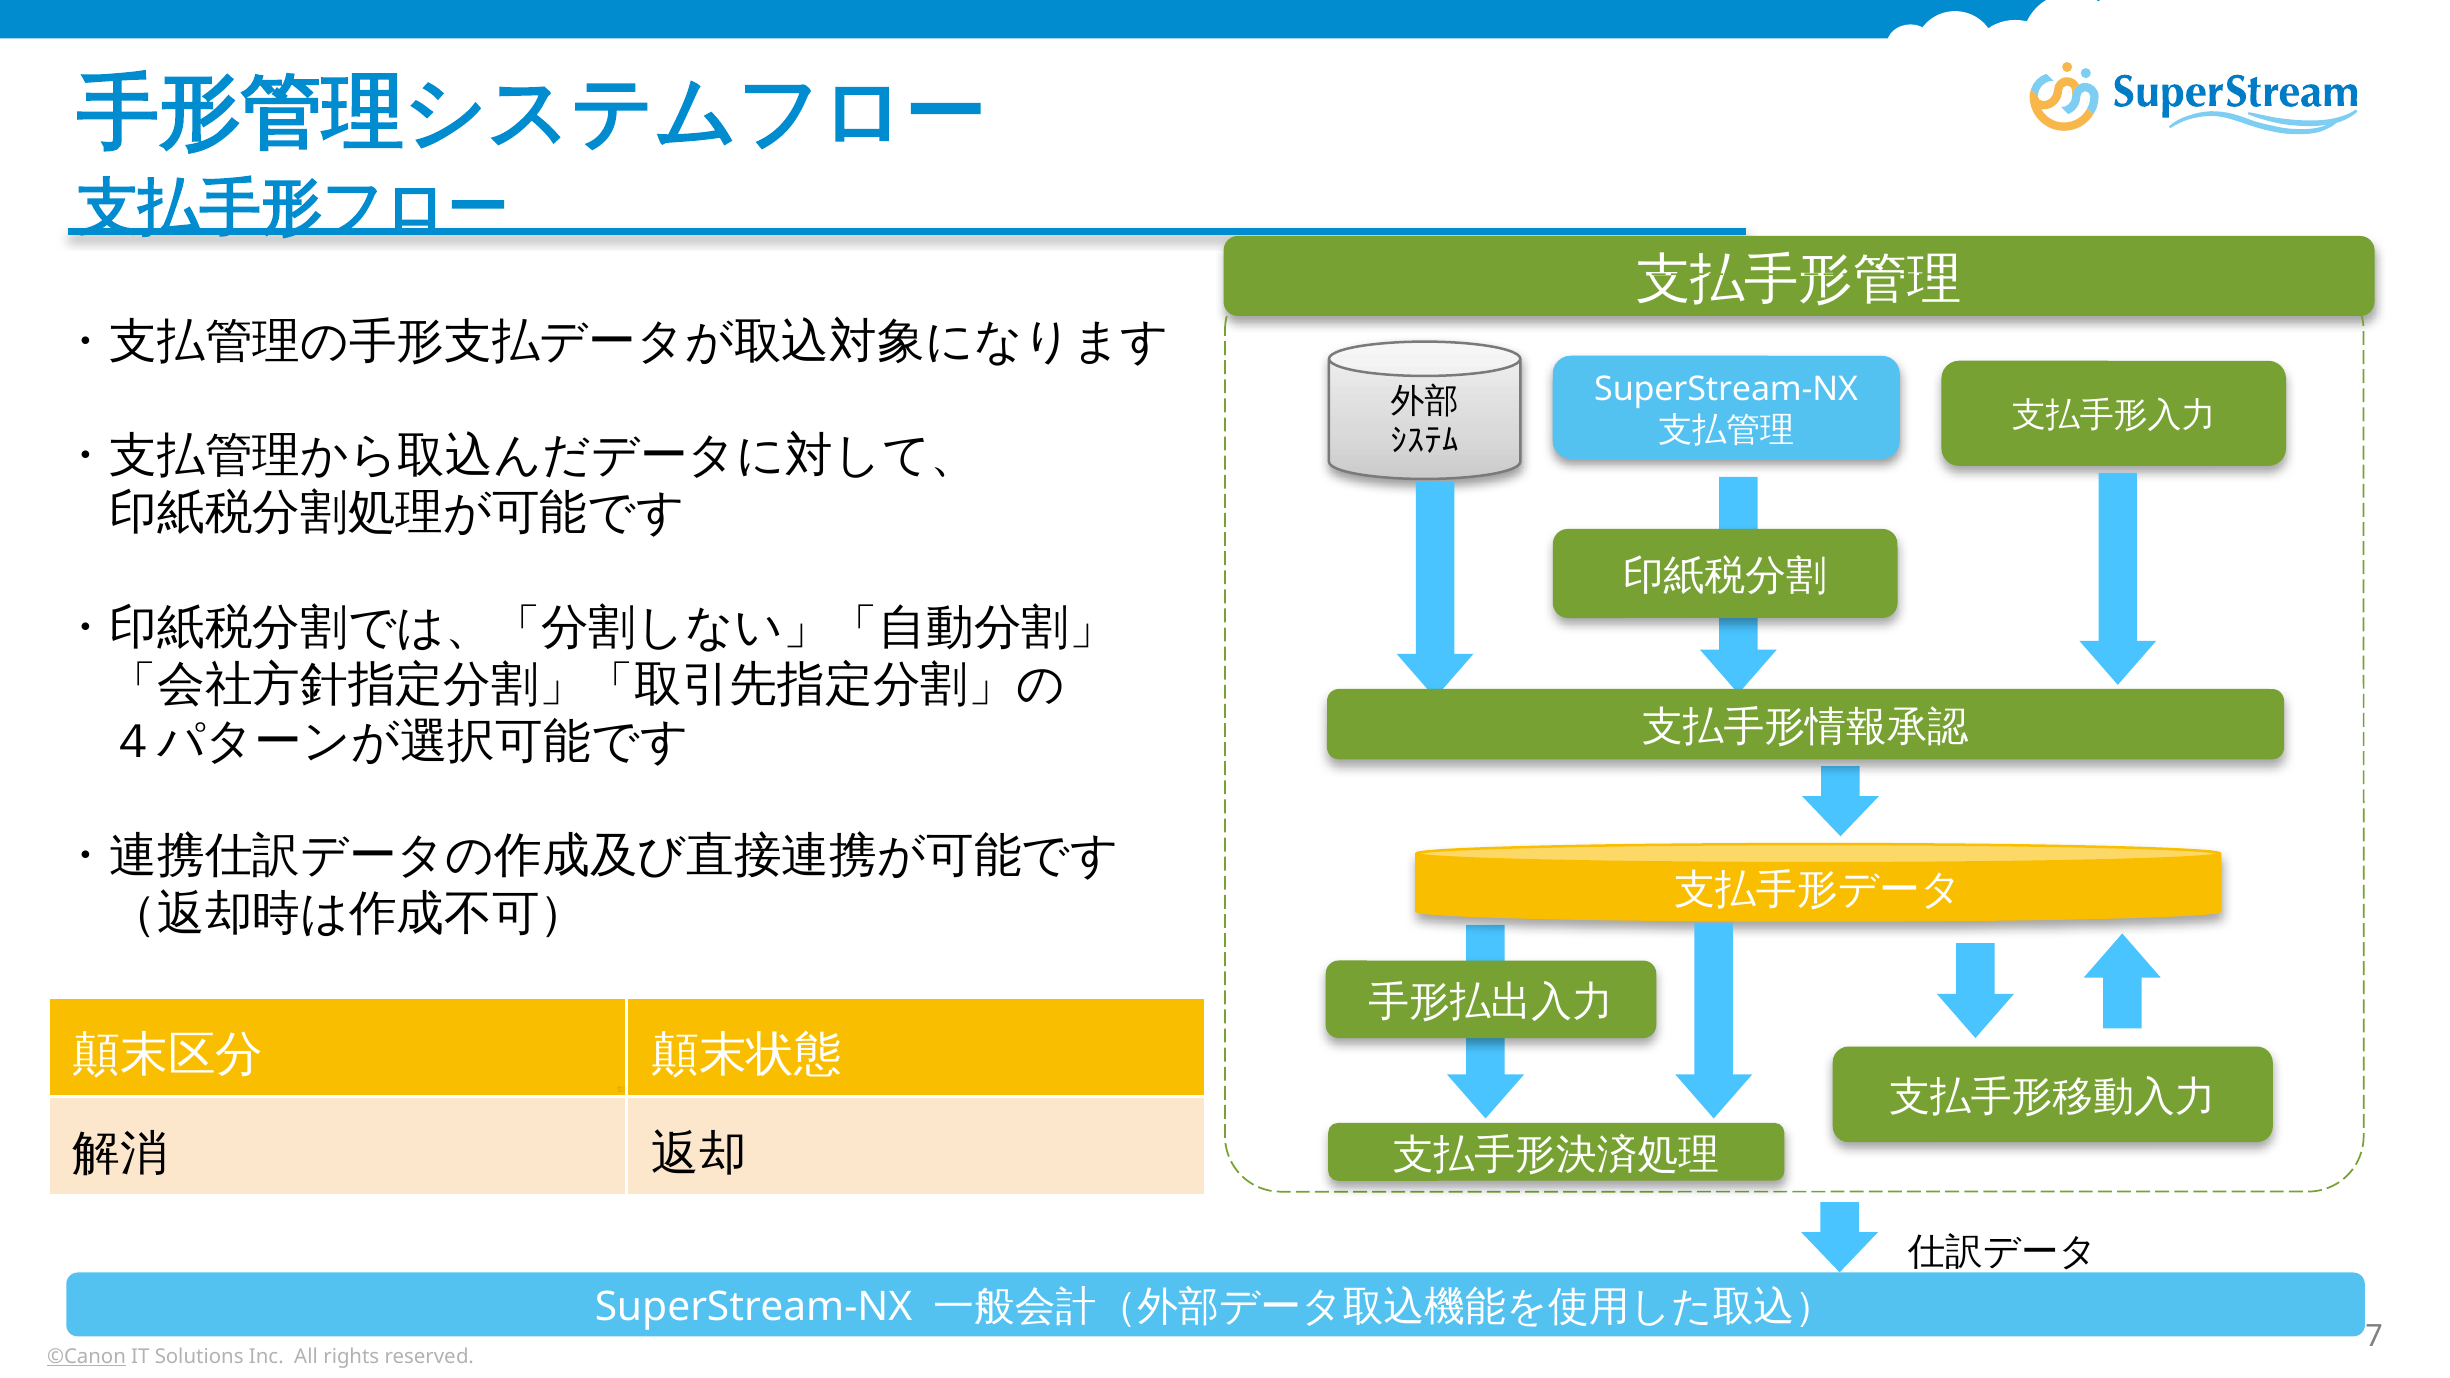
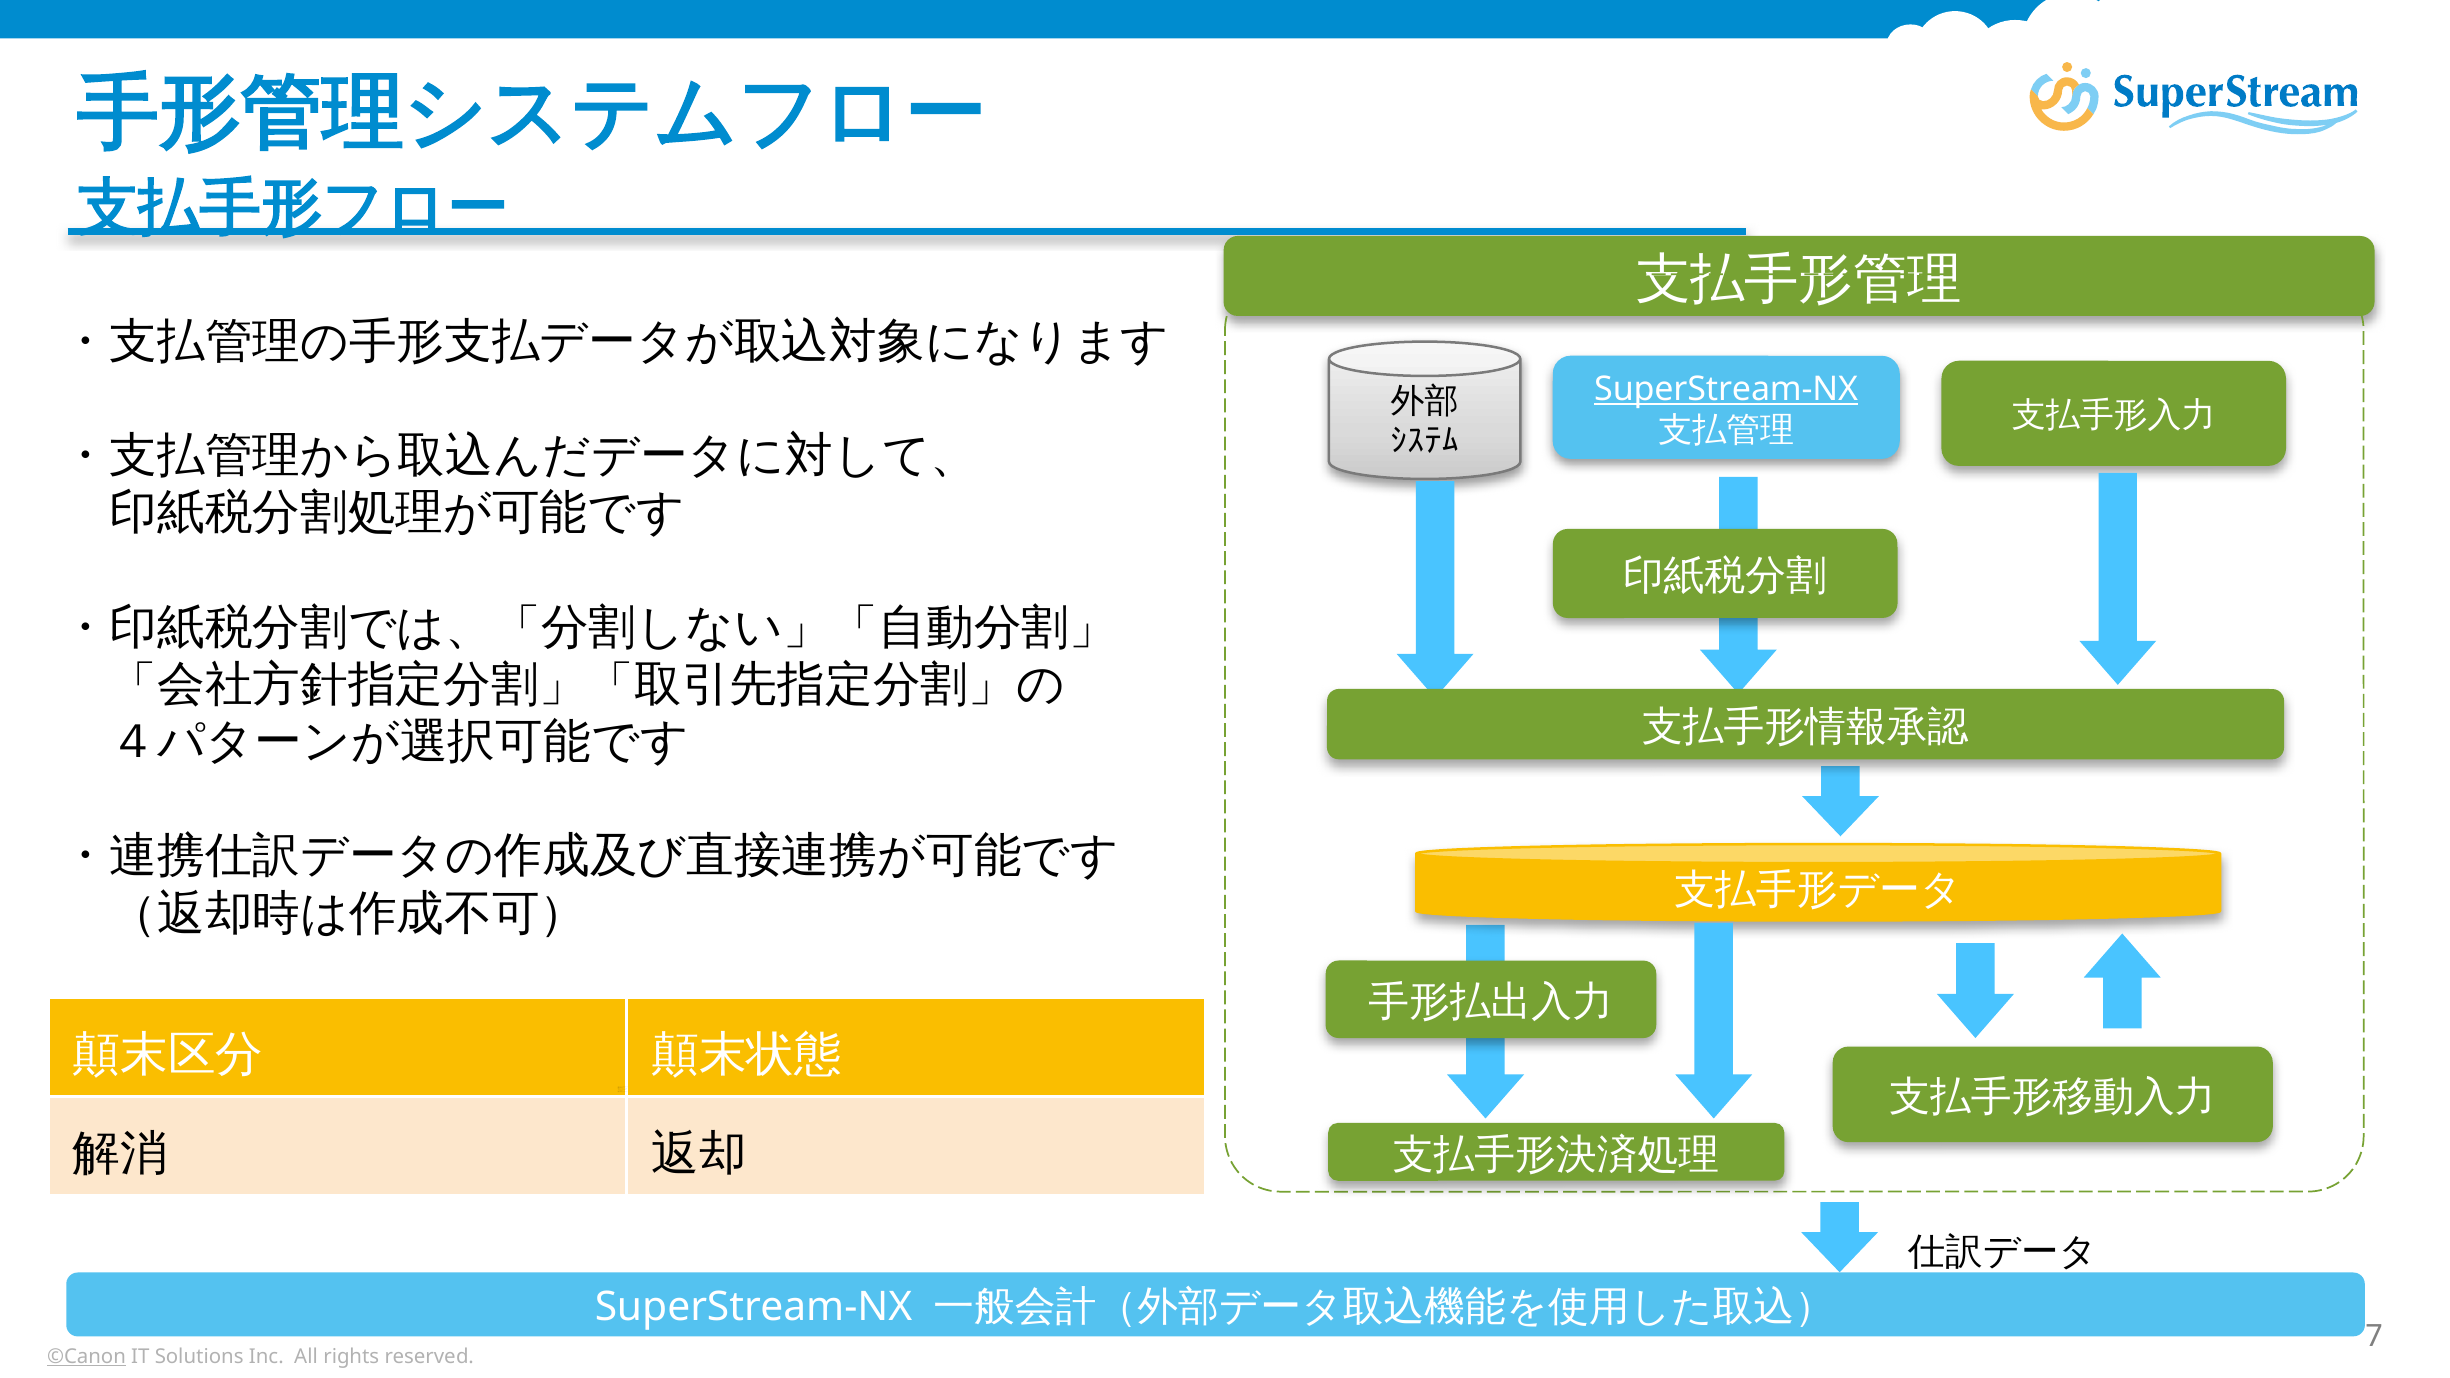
SuperStream-NX underline: none -> present (1726, 389)
